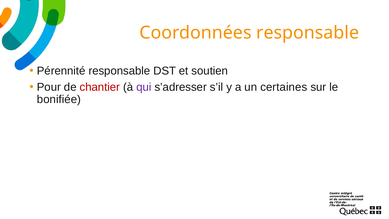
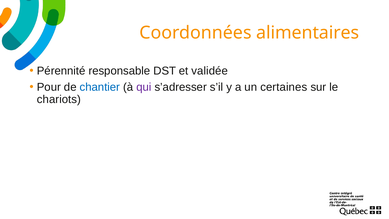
Coordonnées responsable: responsable -> alimentaires (308, 33)
soutien: soutien -> validée (210, 71)
chantier colour: red -> blue (100, 87)
bonifiée: bonifiée -> chariots (59, 99)
